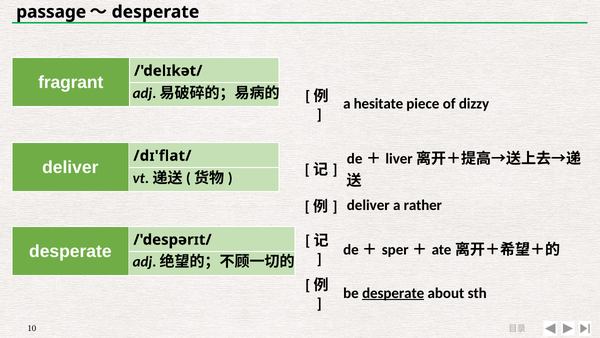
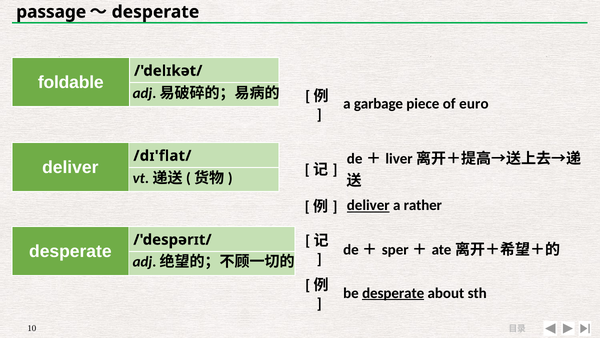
fragrant: fragrant -> foldable (71, 82)
hesitate: hesitate -> garbage (378, 104)
dizzy: dizzy -> euro (474, 104)
deliver underline: none -> present (368, 205)
